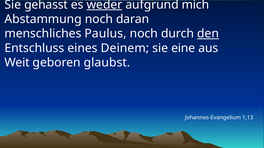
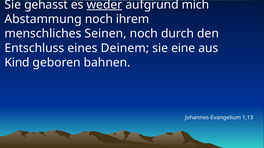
daran: daran -> ihrem (133, 19)
Paulus: Paulus -> Seinen (106, 34)
den underline: present -> none (208, 34)
Weit: Weit -> Kind (17, 63)
glaubst: glaubst -> bahnen (107, 63)
